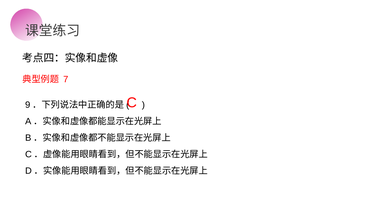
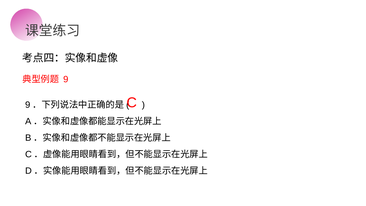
7: 7 -> 9 (66, 79)
